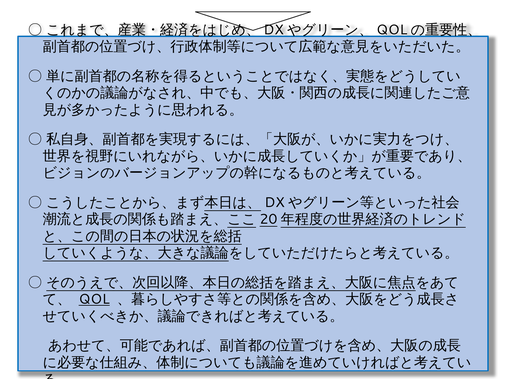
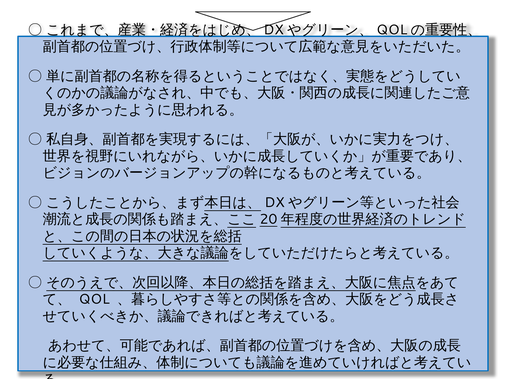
QOL underline: present -> none (94, 300)
